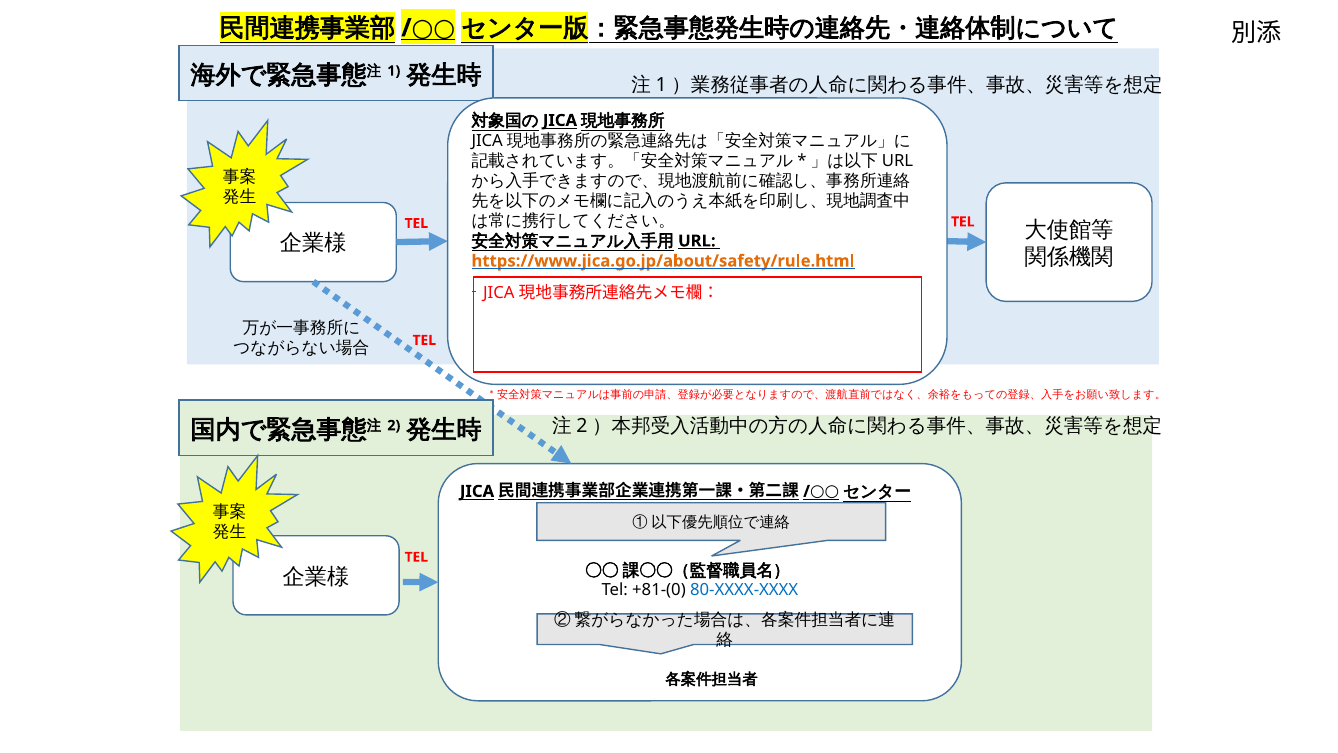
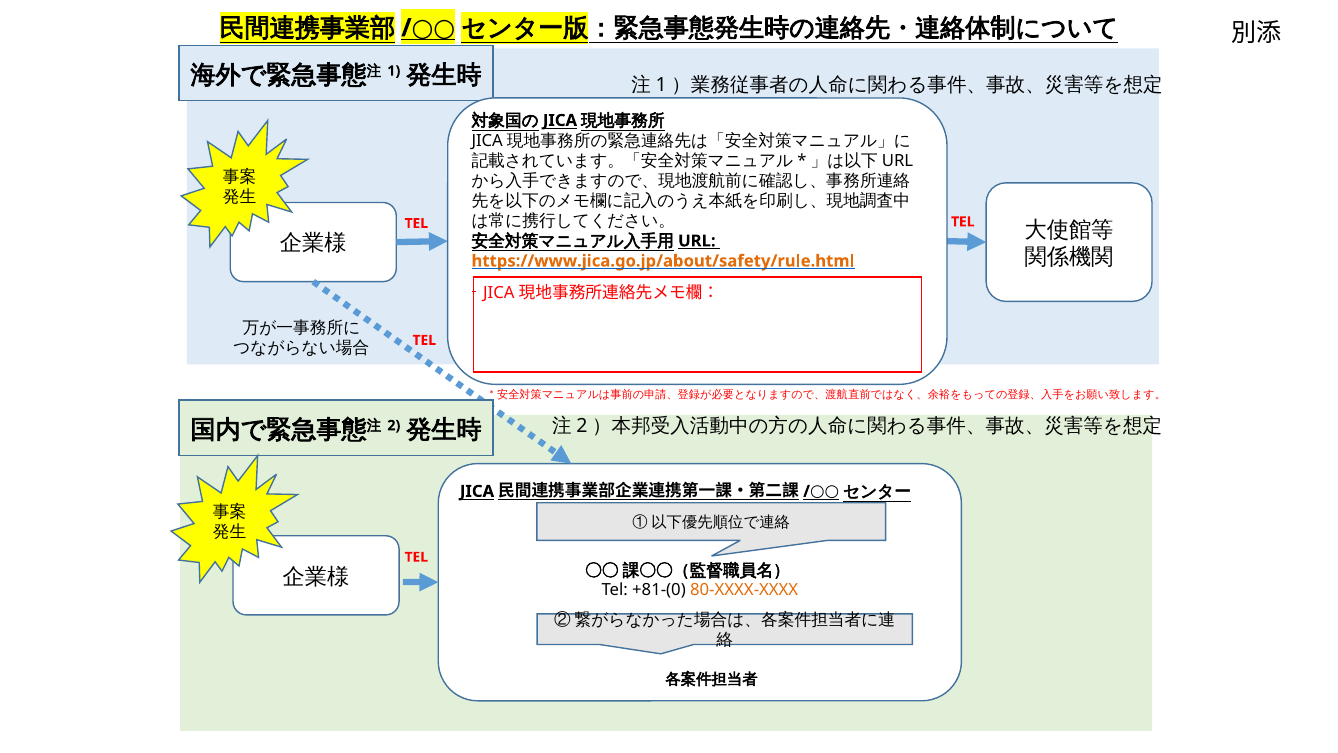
80-XXXX-XXXX colour: blue -> orange (744, 590)
